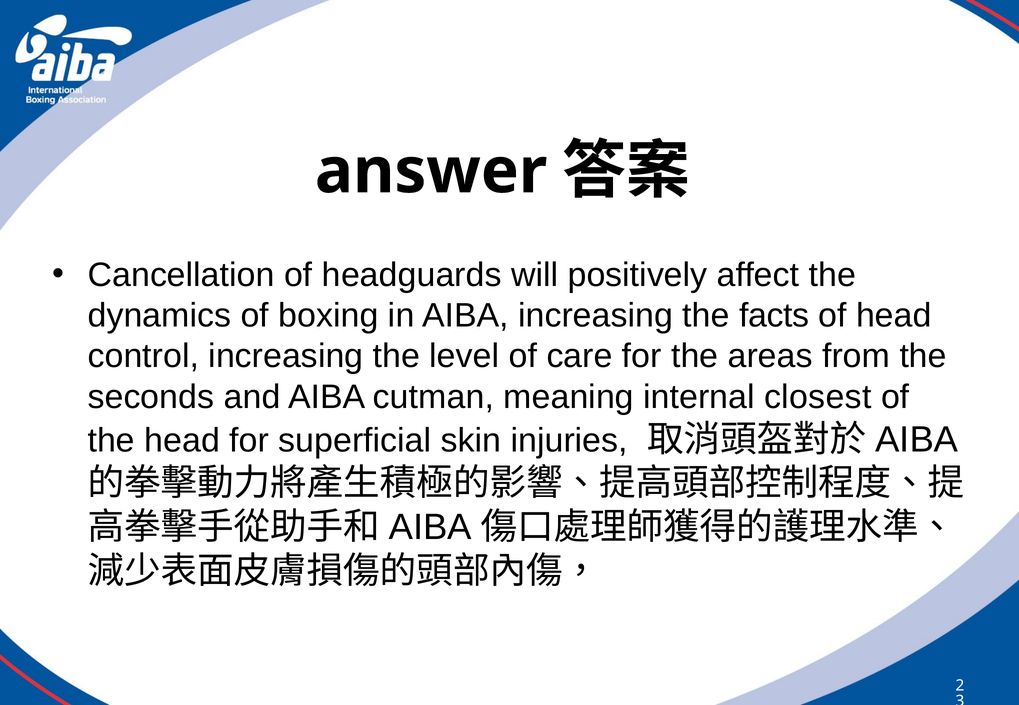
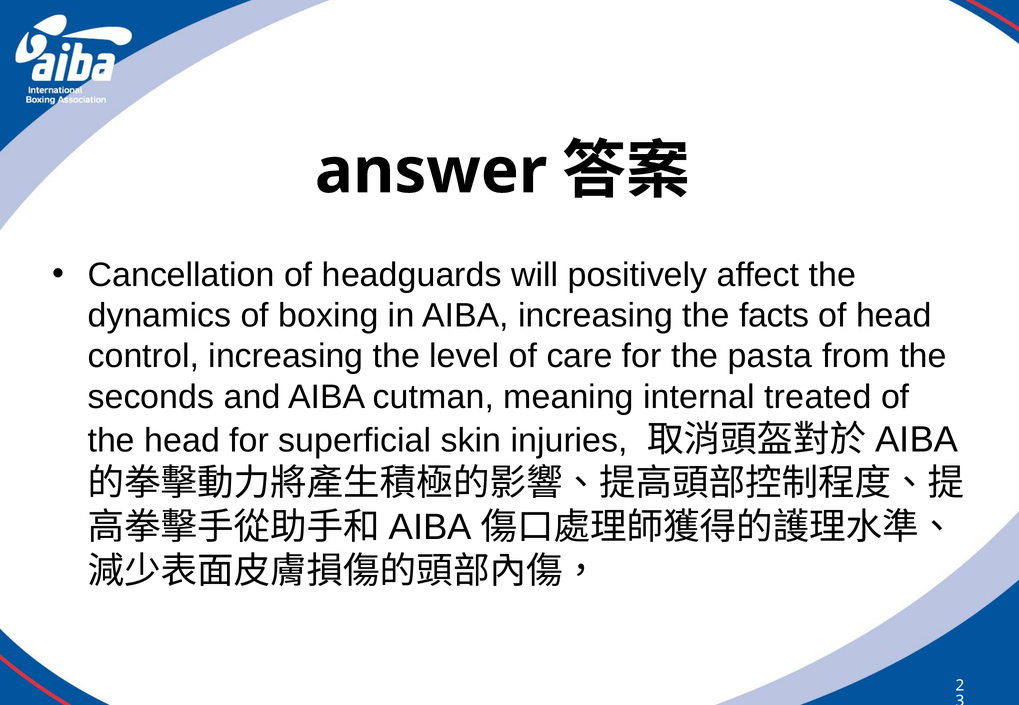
areas: areas -> pasta (770, 357)
closest: closest -> treated (818, 397)
